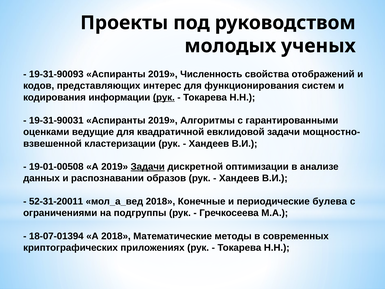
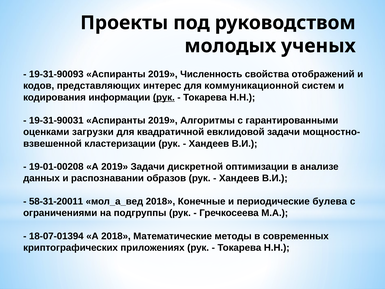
функционирования: функционирования -> коммуникационной (252, 86)
ведущие: ведущие -> загрузки (93, 132)
19-01-00508: 19-01-00508 -> 19-01-00208 (56, 167)
Задачи underline: present -> none (148, 167)
52-31-20011: 52-31-20011 -> 58-31-20011 (56, 201)
